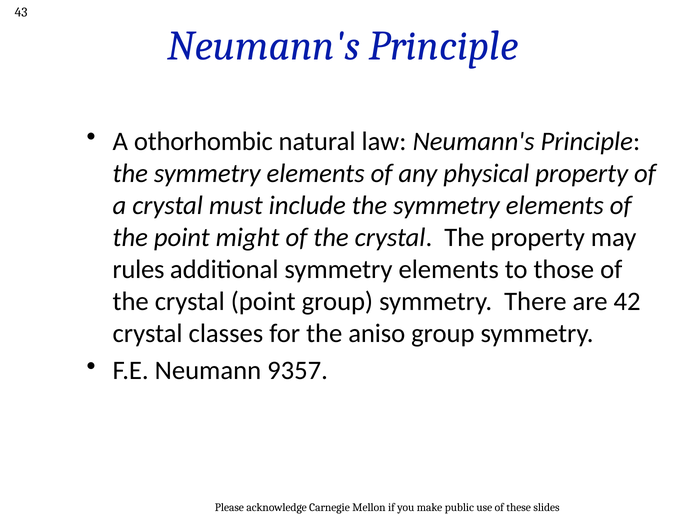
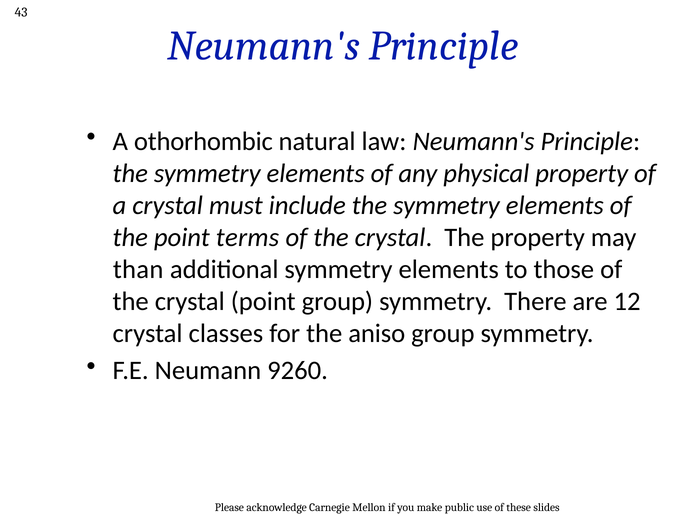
might: might -> terms (247, 237)
rules: rules -> than (138, 269)
42: 42 -> 12 (627, 302)
9357: 9357 -> 9260 (298, 371)
